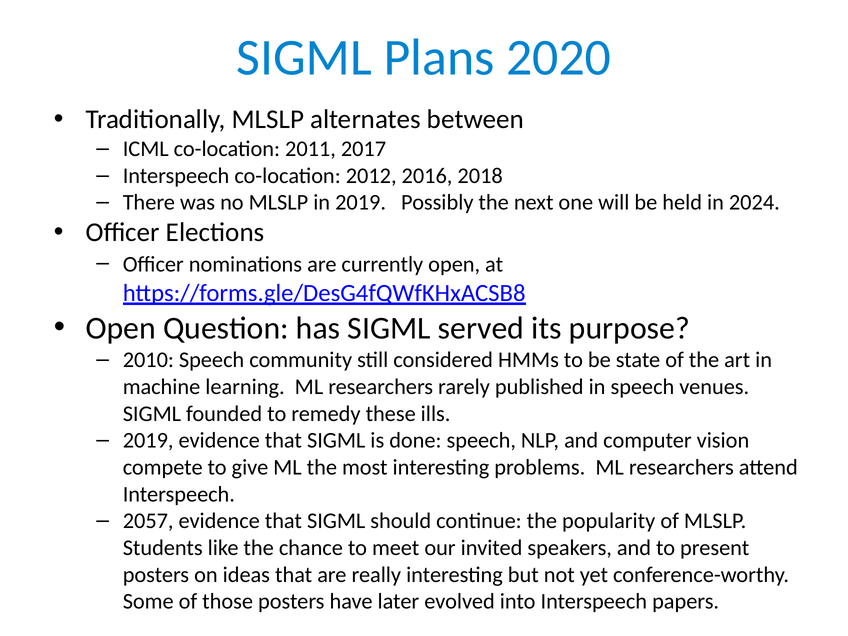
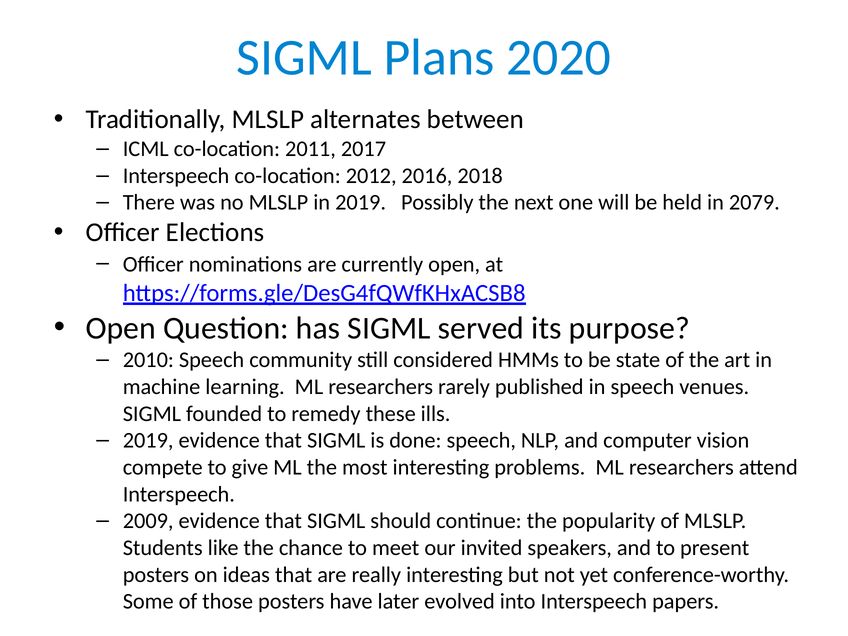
2024: 2024 -> 2079 (754, 203)
2057: 2057 -> 2009 (148, 521)
